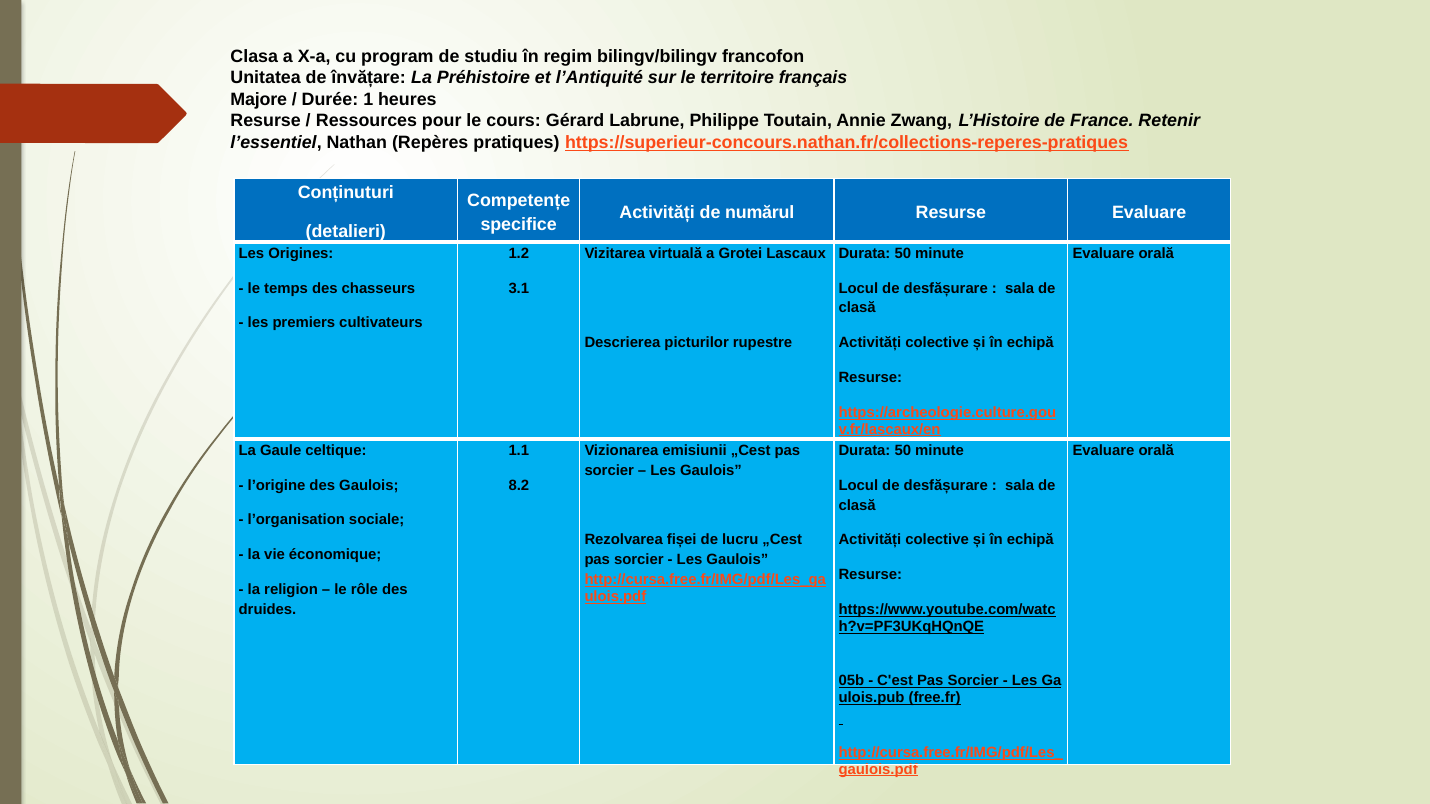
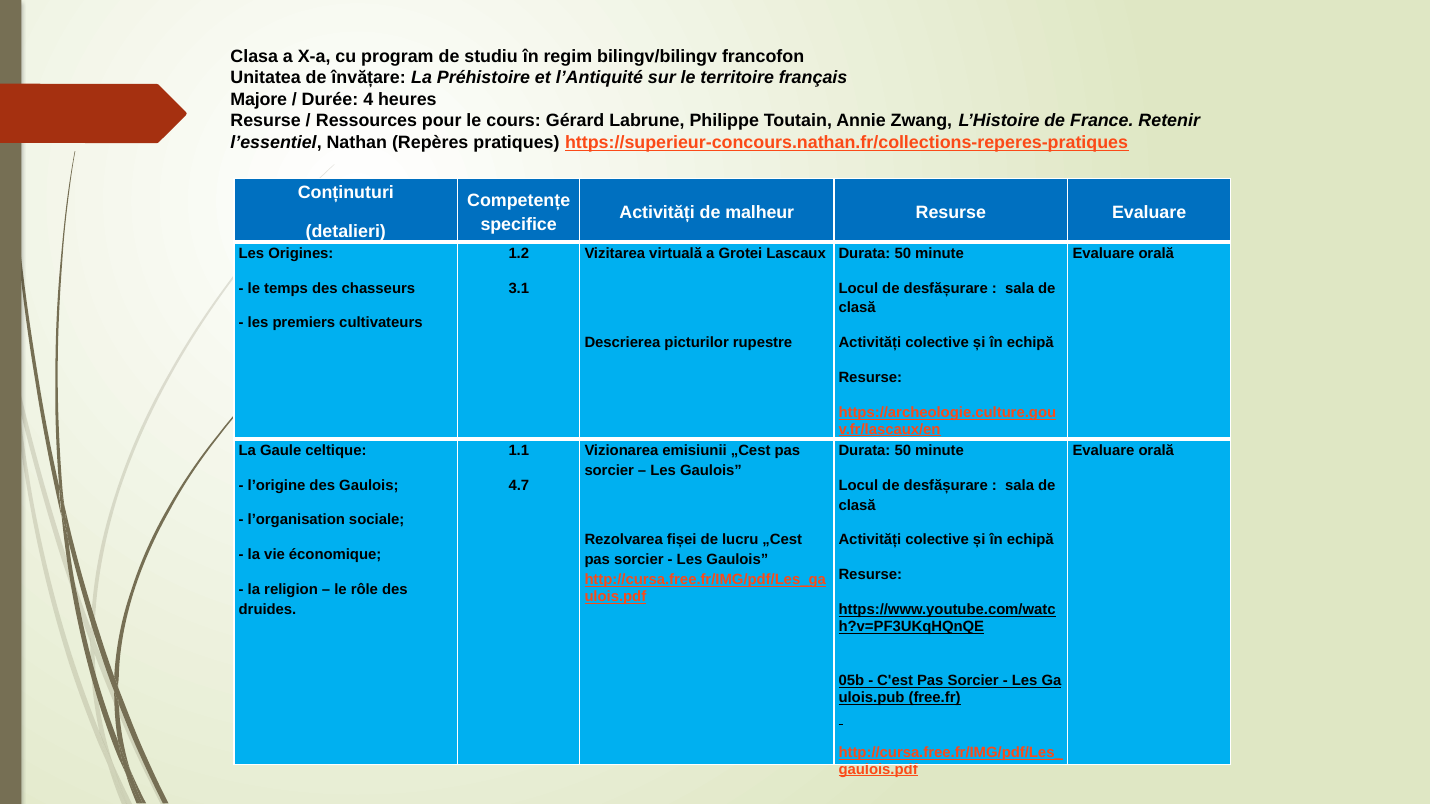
1: 1 -> 4 (368, 99)
numărul: numărul -> malheur (760, 213)
8.2: 8.2 -> 4.7 (519, 485)
